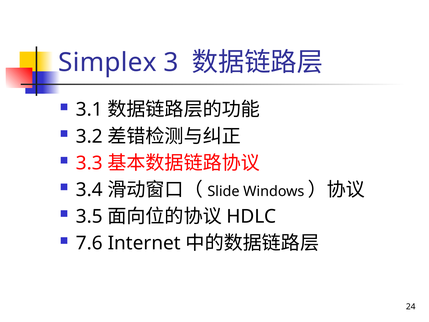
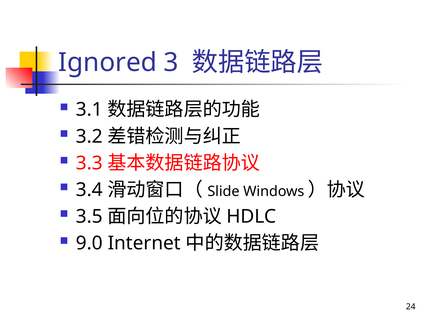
Simplex: Simplex -> Ignored (108, 63)
7.6: 7.6 -> 9.0 (89, 243)
